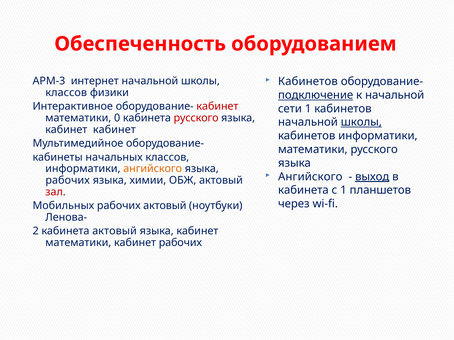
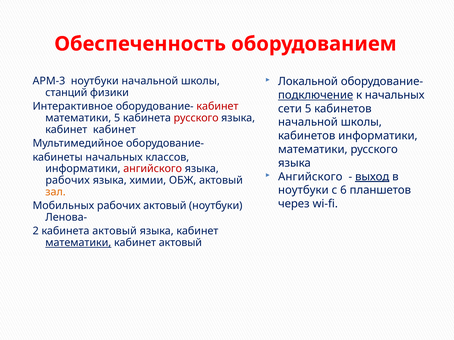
Кабинетов: Кабинетов -> Локальной (308, 82)
АРМ-3 интернет: интернет -> ноутбуки (95, 81)
классов: классов -> станций (66, 93)
к начальной: начальной -> начальных (395, 95)
сети 1: 1 -> 5 (308, 109)
математики 0: 0 -> 5 (117, 118)
школы underline: present -> none (361, 122)
ангийского colour: orange -> red (153, 169)
кабинета: кабинета -> ноутбуки (303, 191)
с 1: 1 -> 6 (343, 191)
зал colour: red -> orange (56, 192)
математики underline: none -> present (78, 243)
кабинет рабочих: рабочих -> актовый (180, 243)
